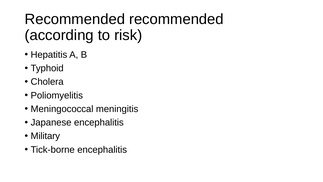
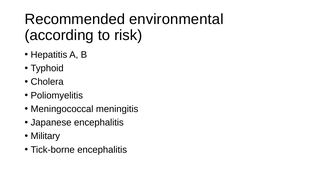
Recommended recommended: recommended -> environmental (176, 19)
